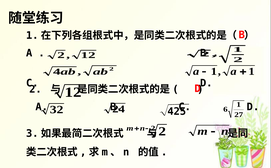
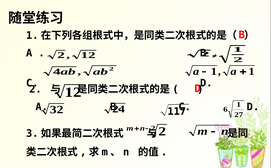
425: 425 -> 117 (177, 111)
